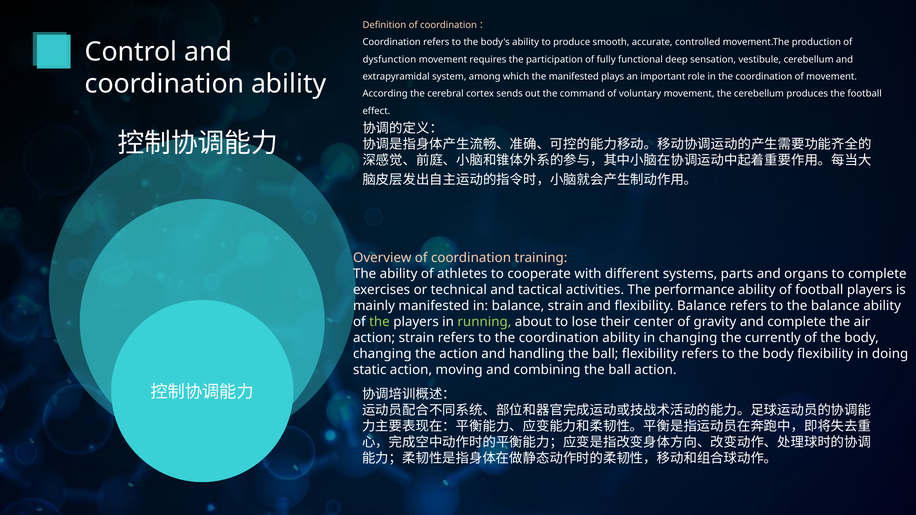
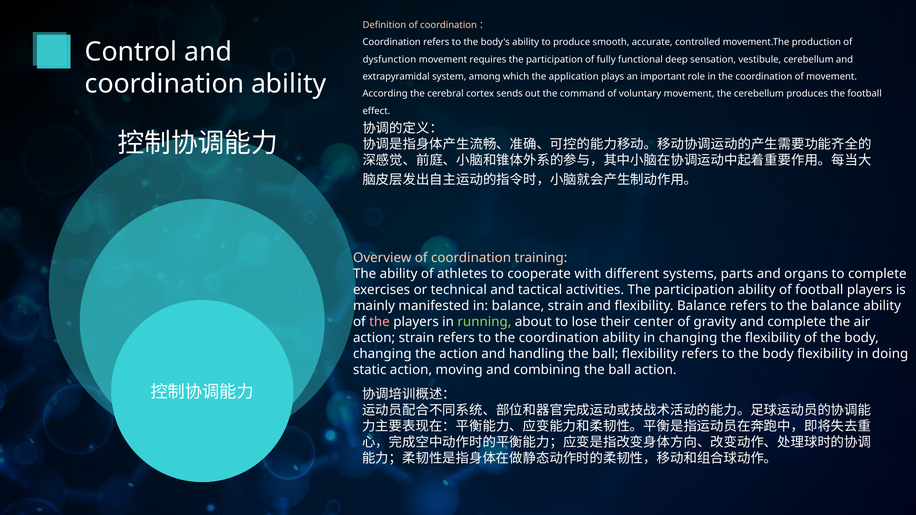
the manifested: manifested -> application (574, 77)
activities The performance: performance -> participation (694, 290)
the colour: light green -> pink (379, 322)
the currently: currently -> flexibility (773, 338)
